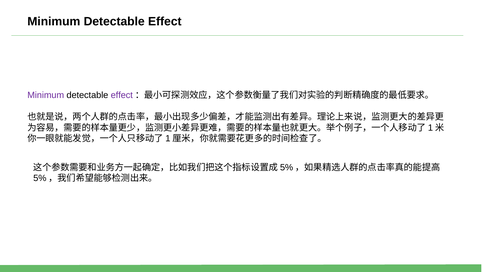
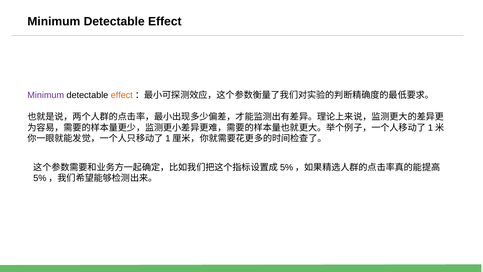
effect colour: purple -> orange (122, 95)
